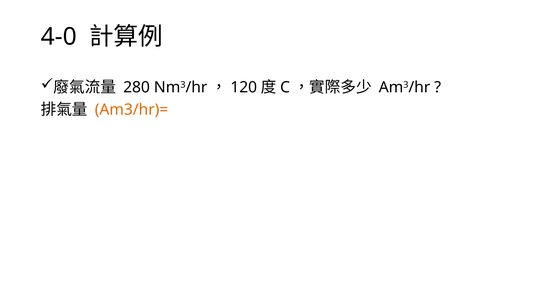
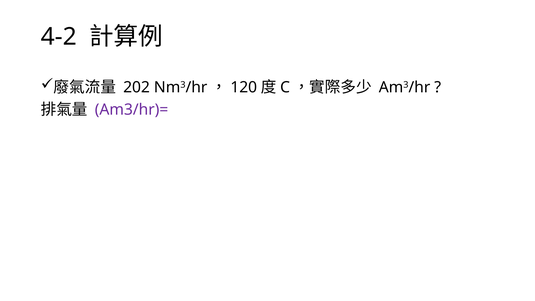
4-0: 4-0 -> 4-2 (59, 37)
280: 280 -> 202 (137, 87)
Am3/hr)= colour: orange -> purple (132, 110)
